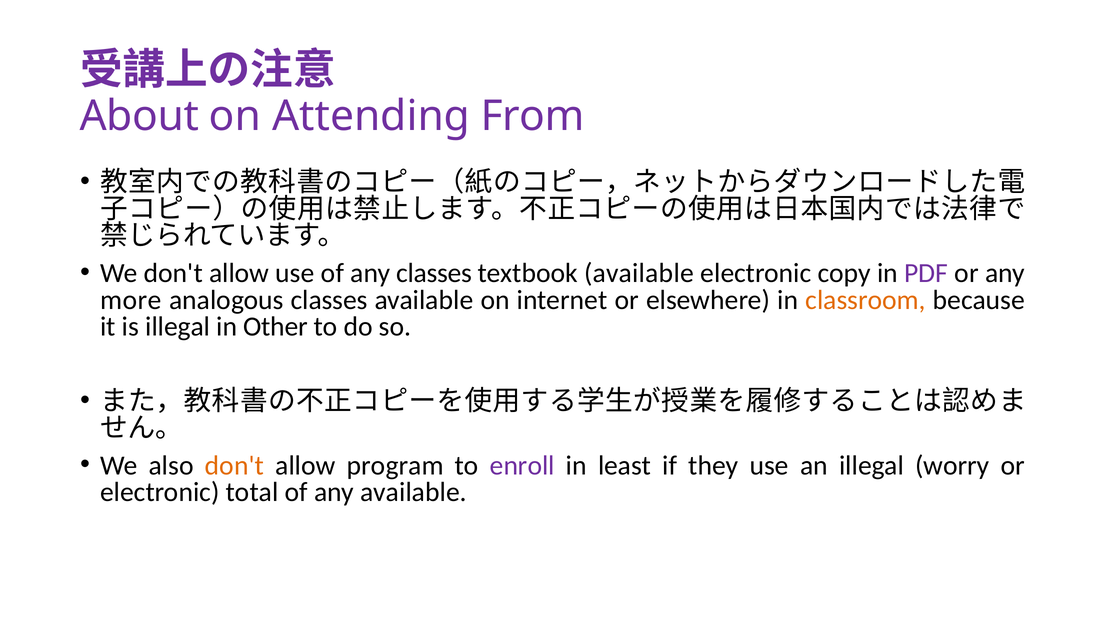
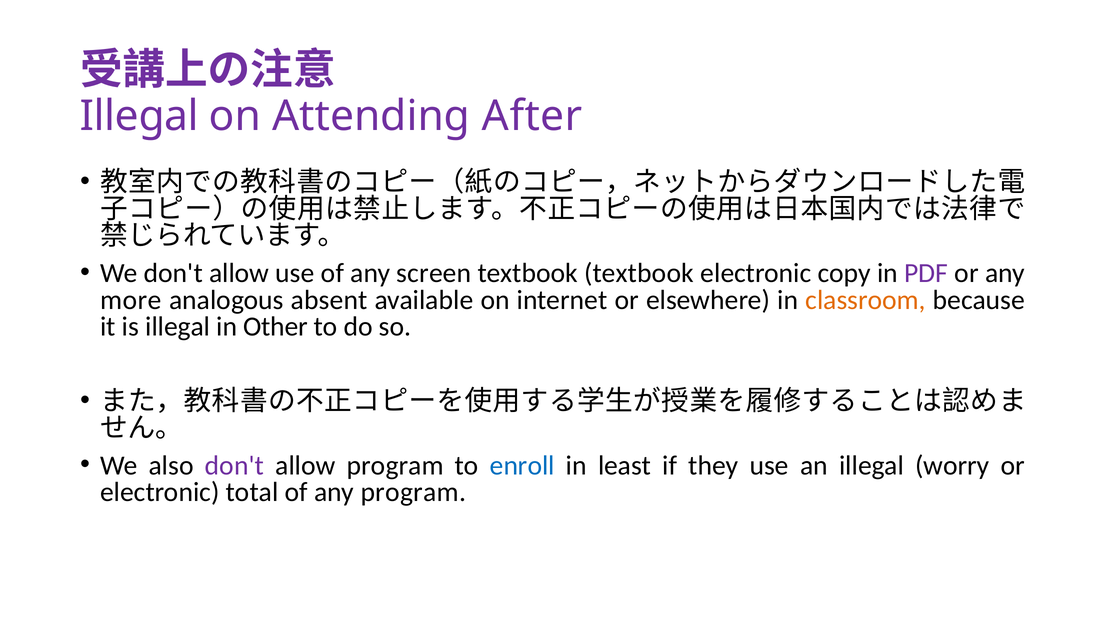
About: About -> Illegal (139, 116)
From: From -> After (532, 116)
any classes: classes -> screen (434, 273)
textbook available: available -> textbook (639, 273)
analogous classes: classes -> absent (329, 300)
don't colour: orange -> purple (234, 466)
enroll colour: purple -> blue (522, 466)
any available: available -> program (413, 492)
